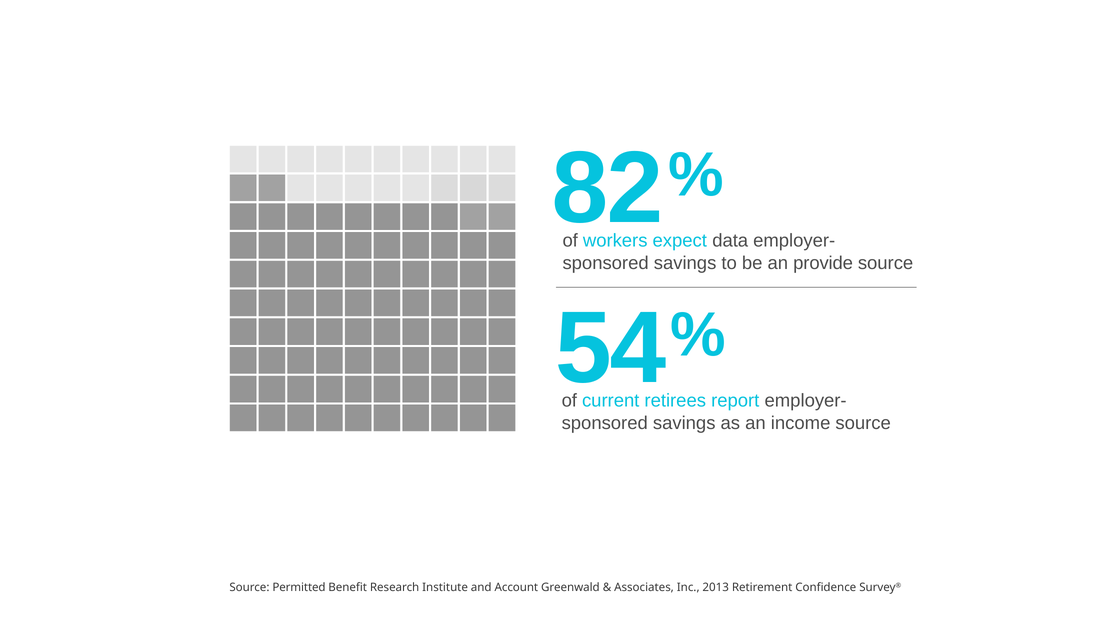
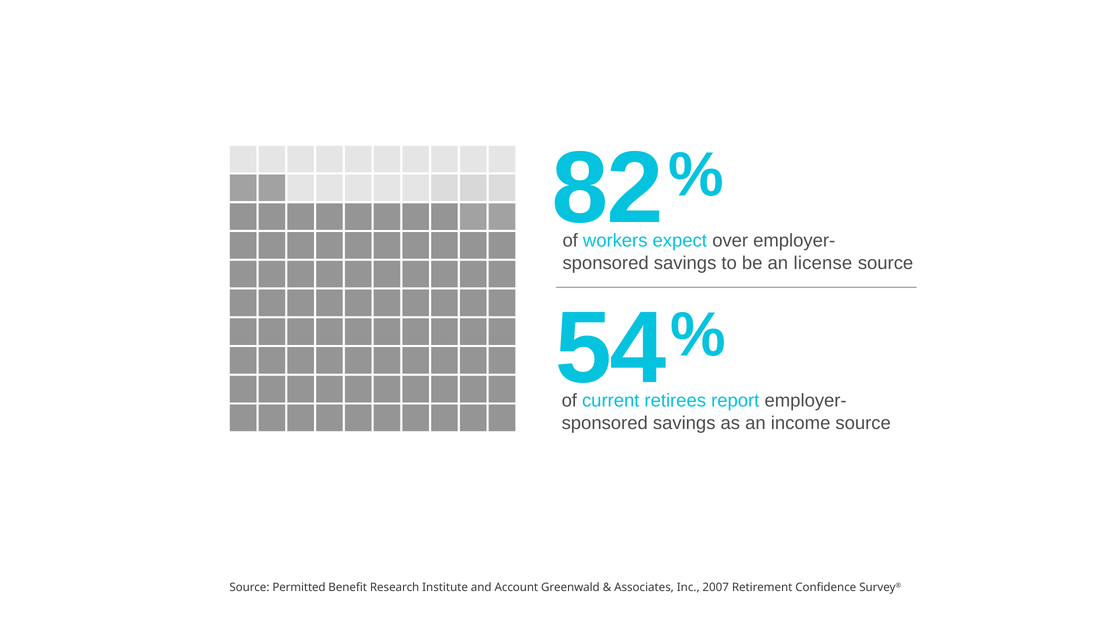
data: data -> over (730, 241)
provide: provide -> license (823, 263)
2013: 2013 -> 2007 (716, 587)
